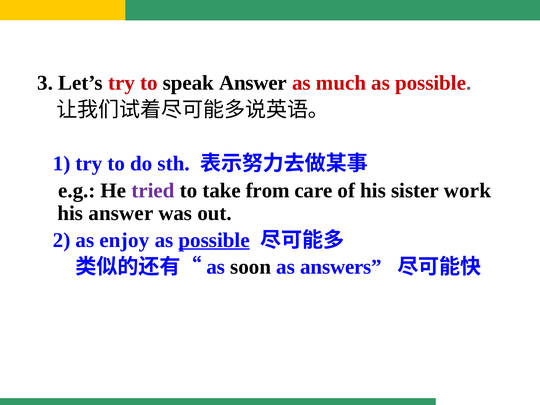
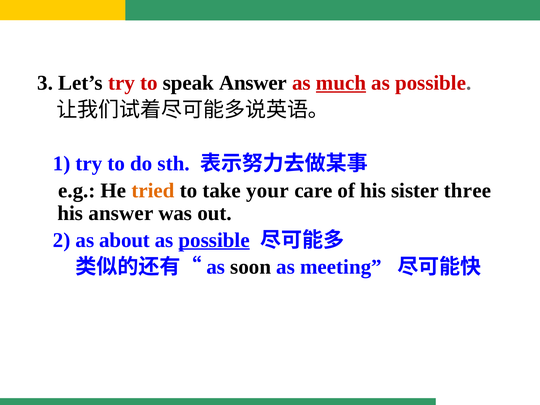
much underline: none -> present (341, 83)
tried colour: purple -> orange (153, 191)
from: from -> your (267, 191)
work: work -> three (467, 191)
enjoy: enjoy -> about (125, 240)
answers: answers -> meeting (341, 267)
